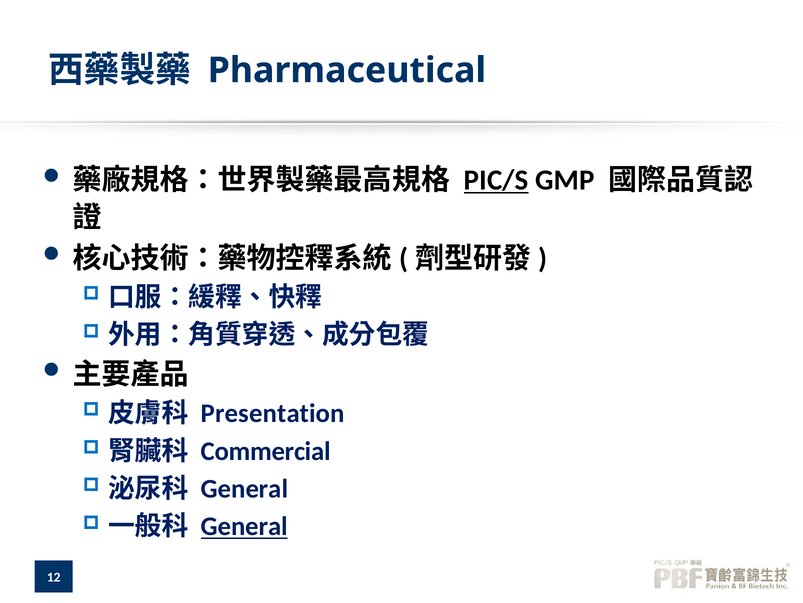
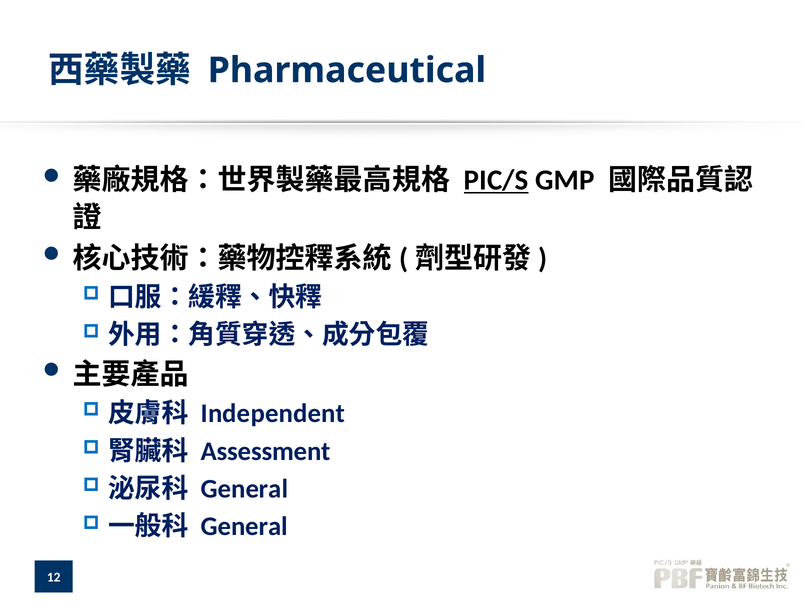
Presentation: Presentation -> Independent (273, 413)
Commercial: Commercial -> Assessment (266, 451)
General underline: present -> none (244, 526)
